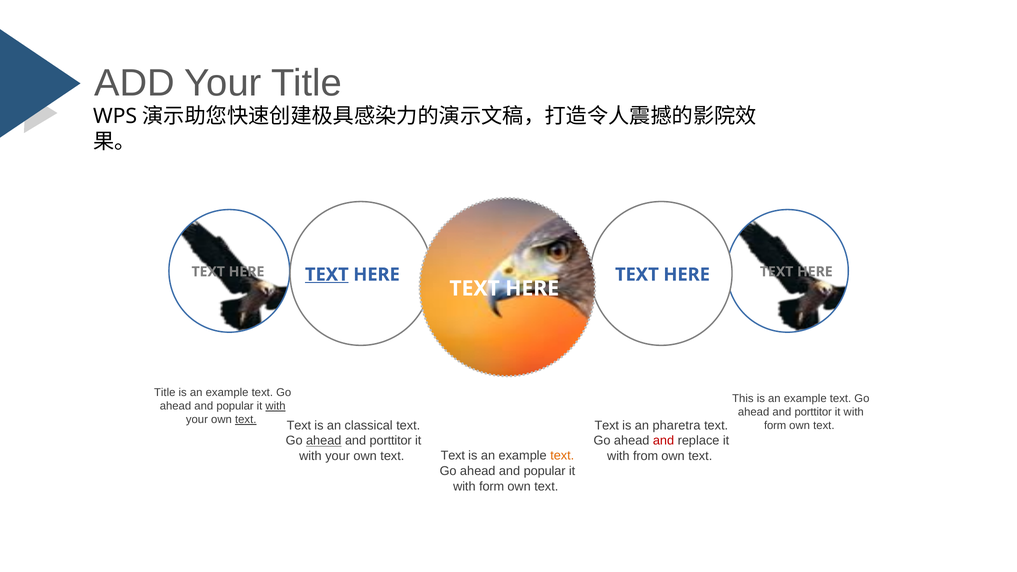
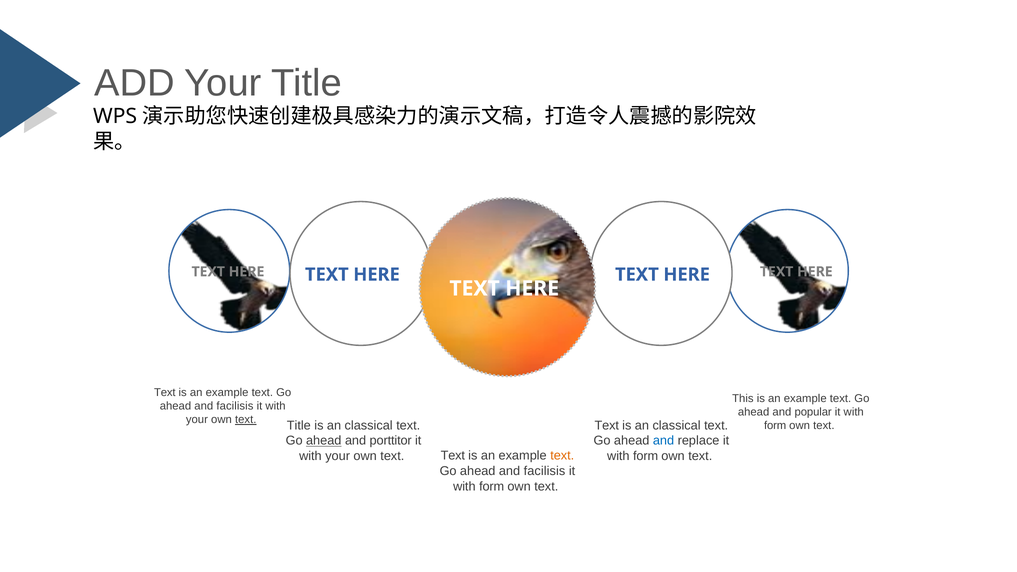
TEXT underline: present -> none (327, 275)
Title: Title -> Text (165, 393)
popular: popular -> facilisis (235, 406)
with underline: present -> none (276, 406)
porttitor: porttitor -> popular (813, 412)
Text: Text -> Title (299, 425)
pharetra: pharetra -> classical (677, 425)
and colour: red -> blue (664, 441)
from: from -> form (646, 456)
popular: popular -> facilisis (545, 471)
